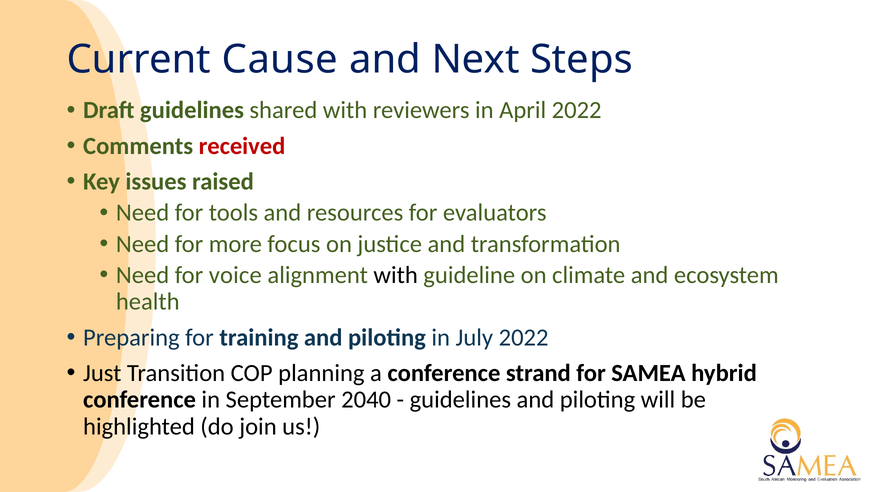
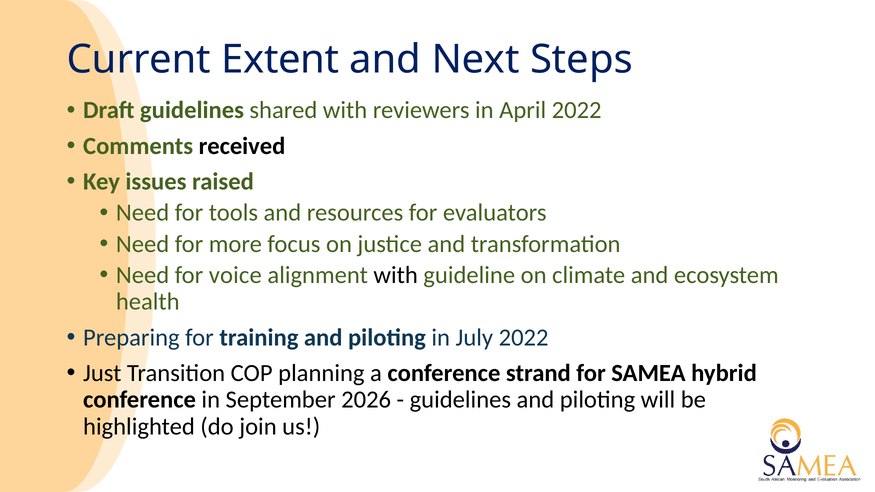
Cause: Cause -> Extent (280, 60)
received colour: red -> black (242, 146)
2040: 2040 -> 2026 (366, 400)
